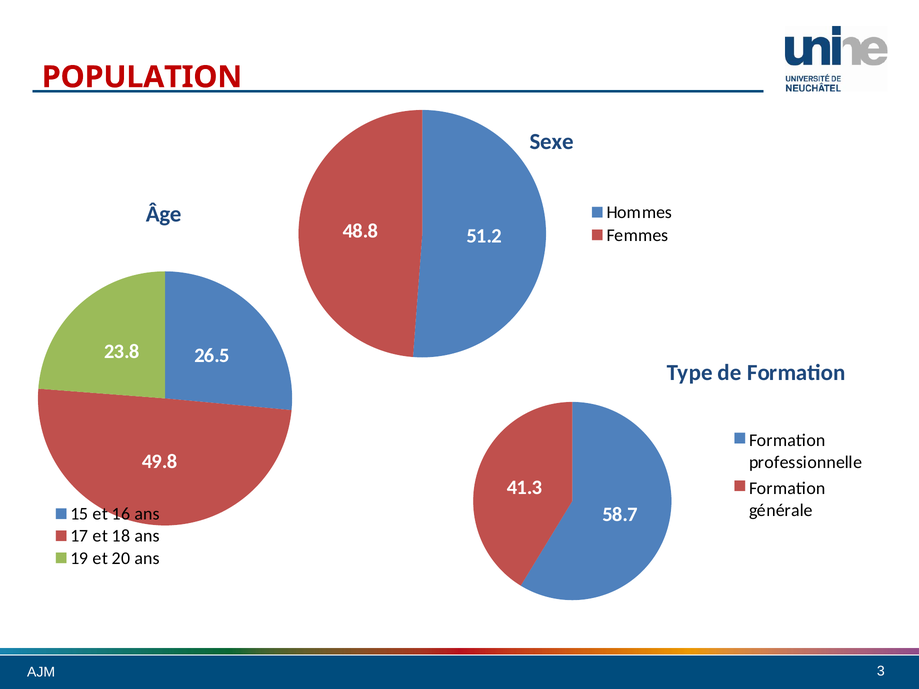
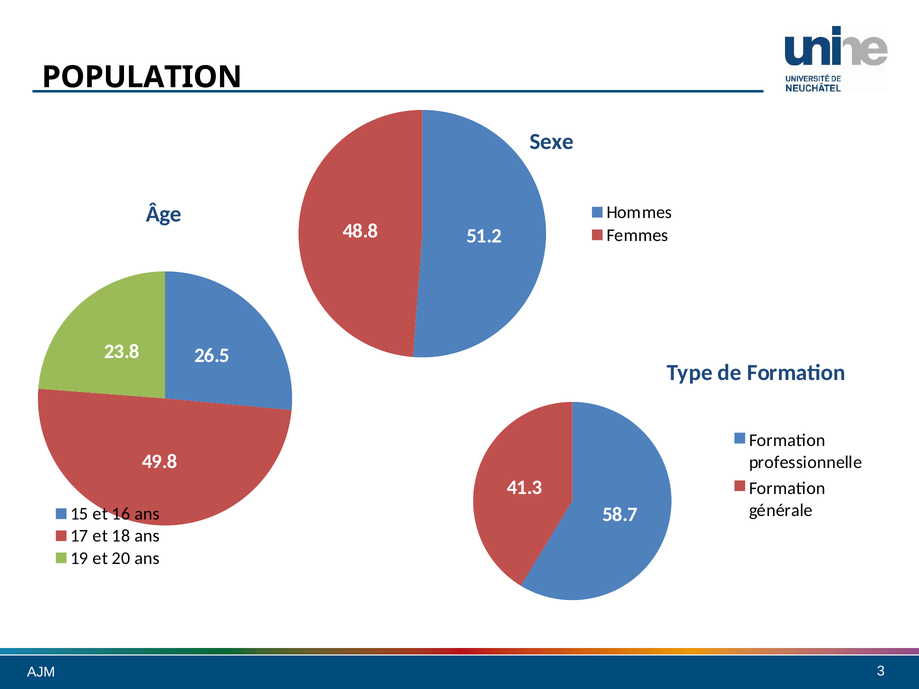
POPULATION colour: red -> black (142, 77)
